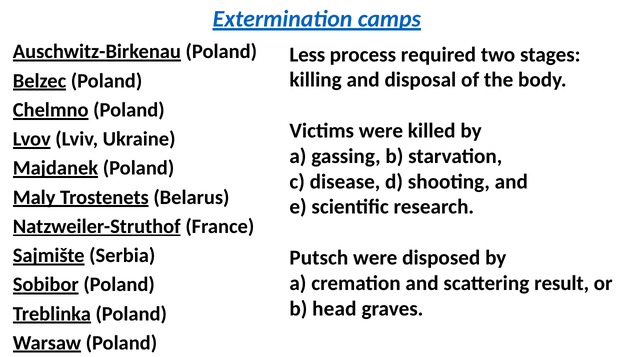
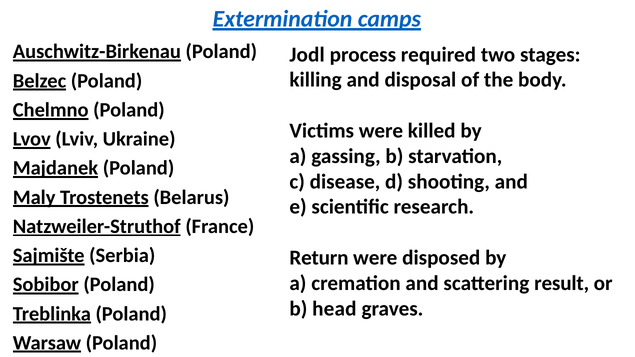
Less: Less -> Jodl (307, 55)
Putsch: Putsch -> Return (319, 258)
